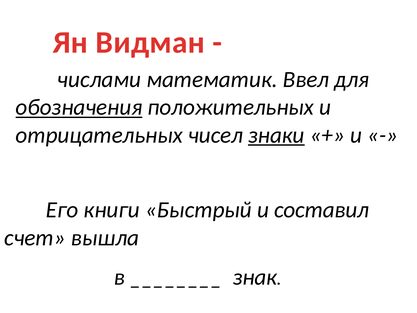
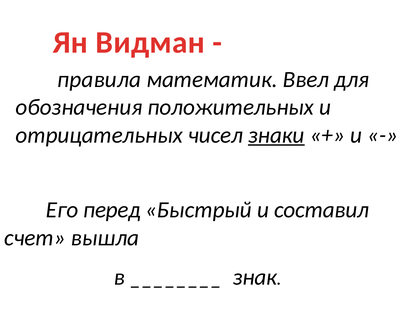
числами: числами -> правила (99, 79)
обозначения underline: present -> none (79, 107)
книги: книги -> перед (112, 210)
